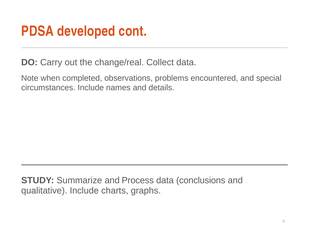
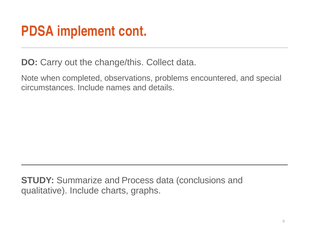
developed: developed -> implement (86, 31)
change/real: change/real -> change/this (119, 62)
